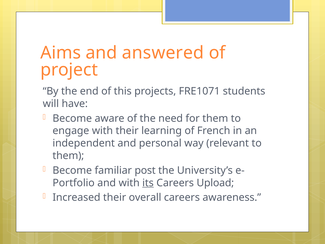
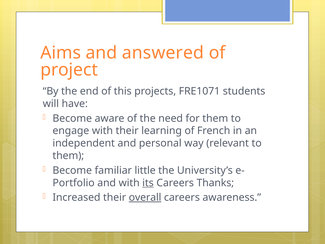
post: post -> little (145, 170)
Upload: Upload -> Thanks (215, 183)
overall underline: none -> present (145, 197)
